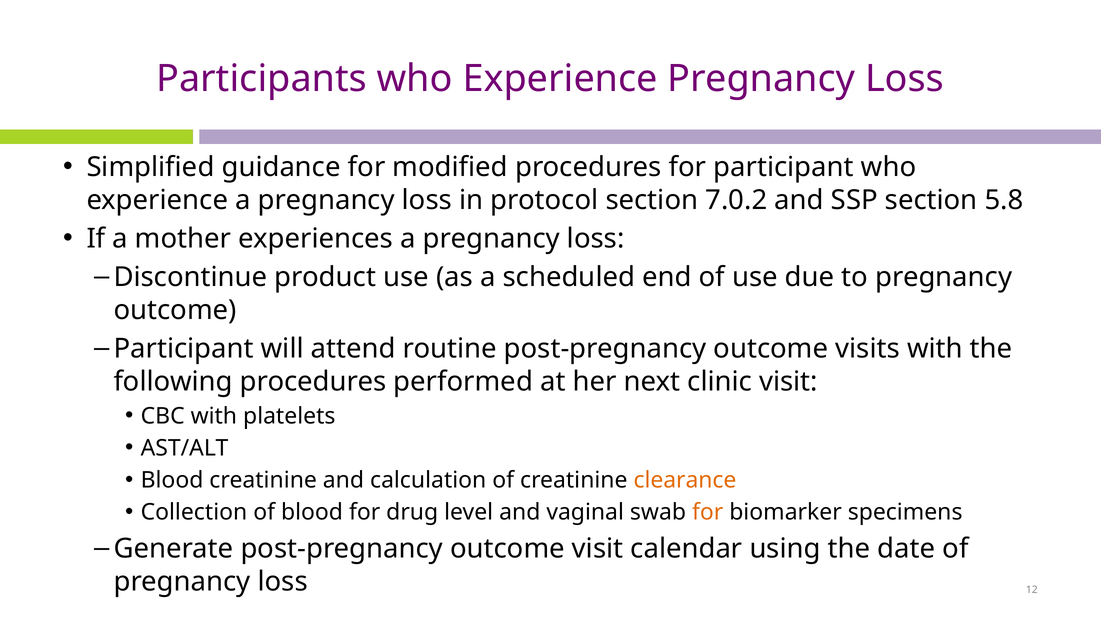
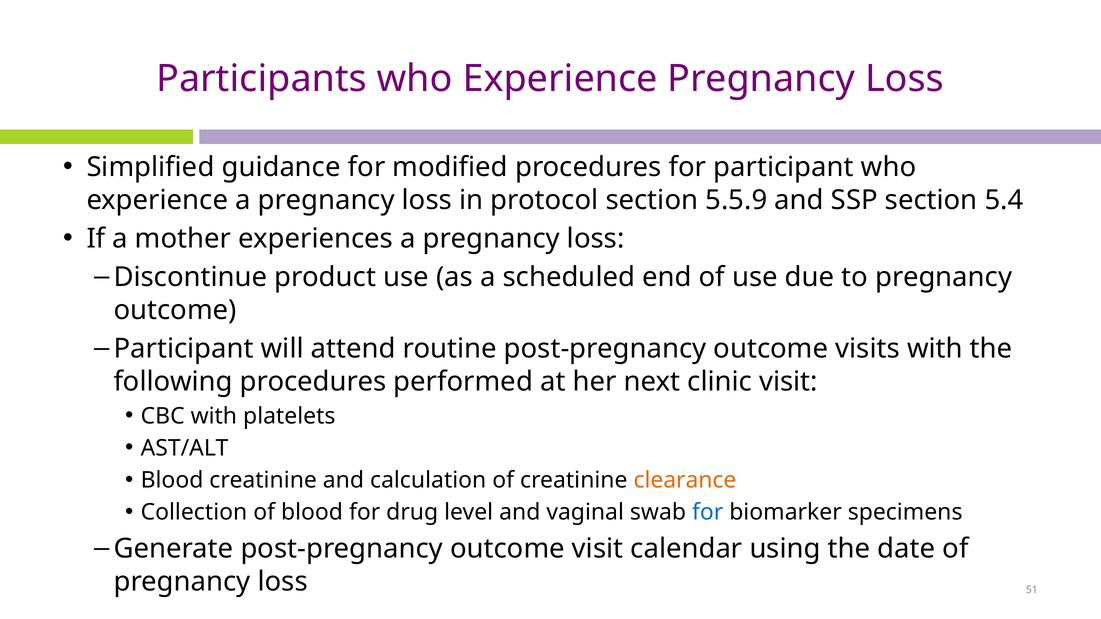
7.0.2: 7.0.2 -> 5.5.9 (736, 200)
5.8: 5.8 -> 5.4 (1004, 200)
for colour: orange -> blue (708, 513)
12: 12 -> 51 (1032, 590)
